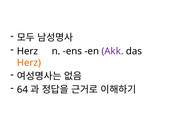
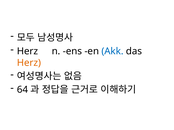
Akk colour: purple -> blue (112, 51)
